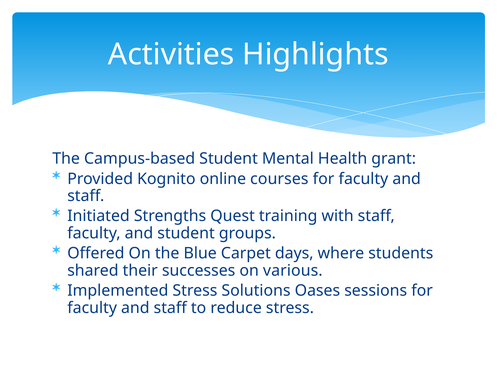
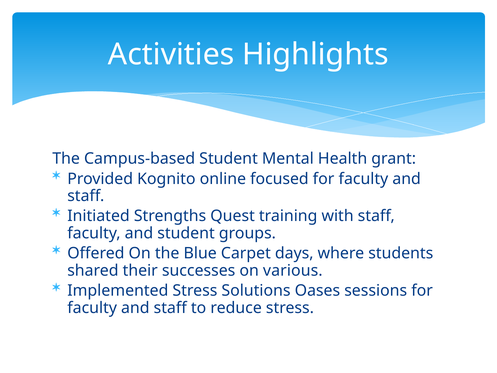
courses: courses -> focused (279, 179)
